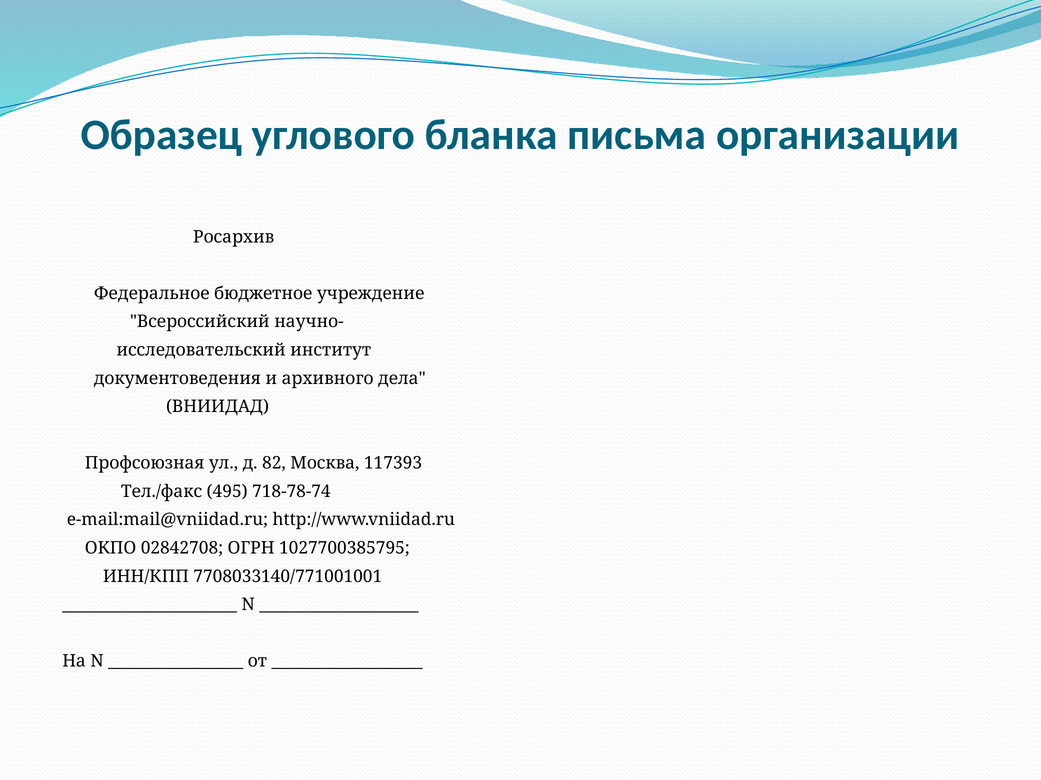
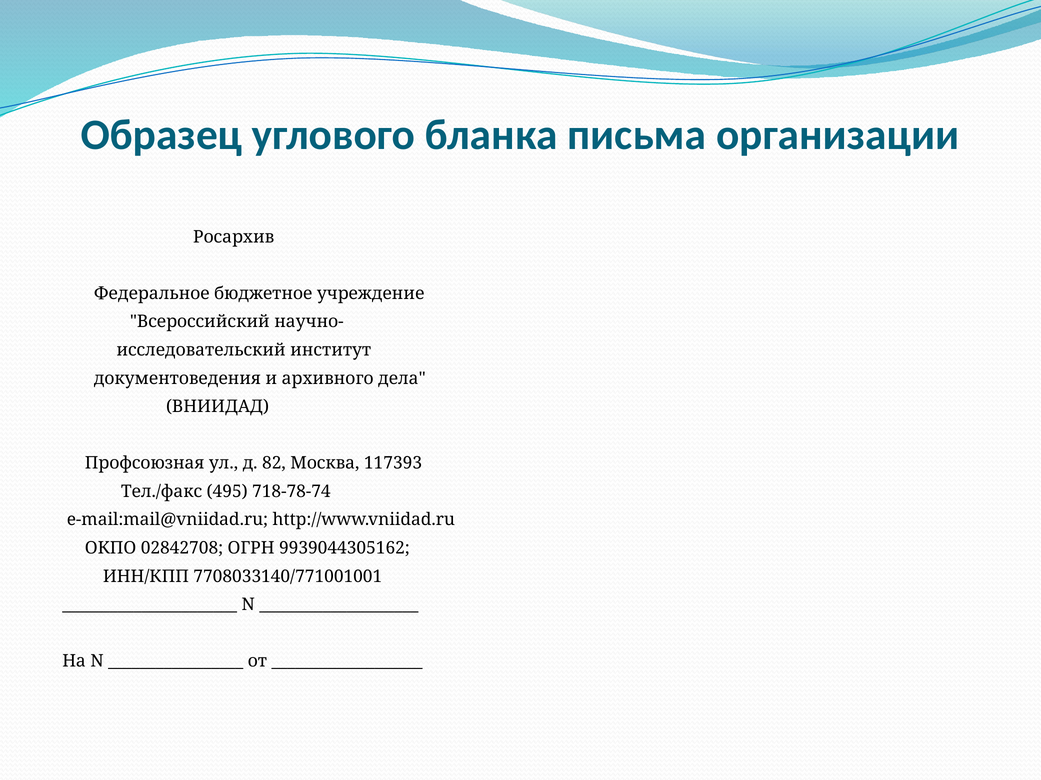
1027700385795: 1027700385795 -> 9939044305162 (344, 549)
